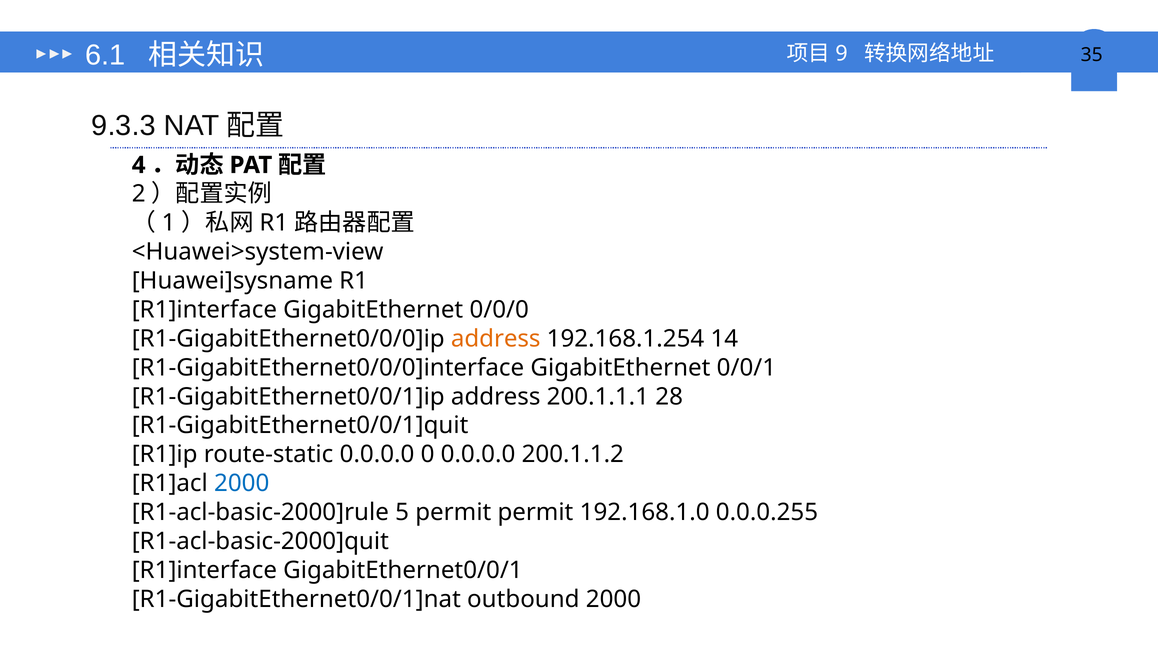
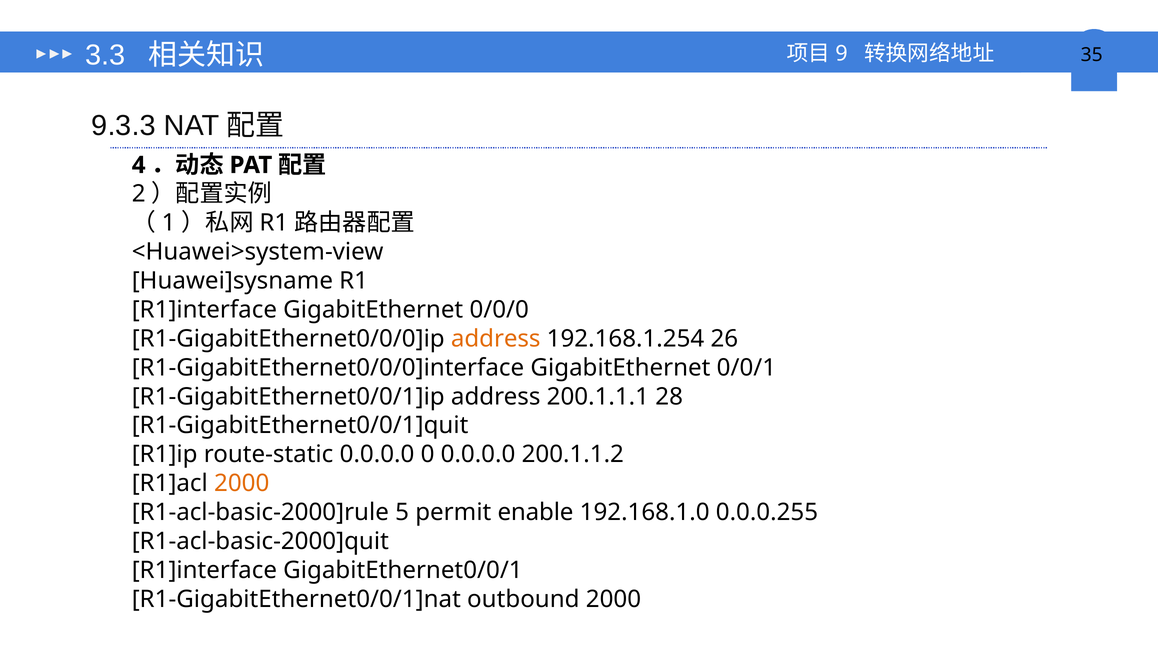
6.1: 6.1 -> 3.3 (105, 55)
14: 14 -> 26 (724, 339)
2000 colour: blue -> orange (242, 484)
permit permit: permit -> enable (535, 512)
